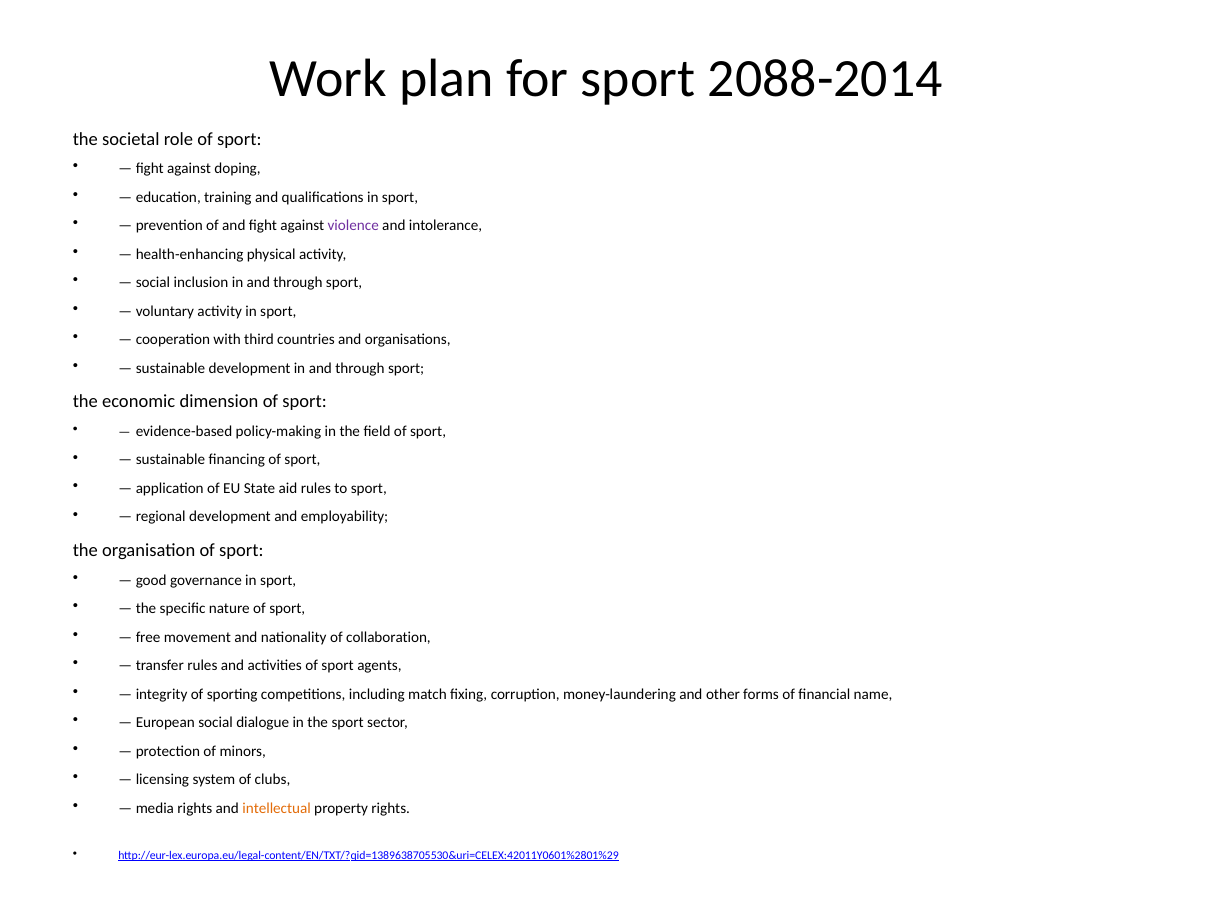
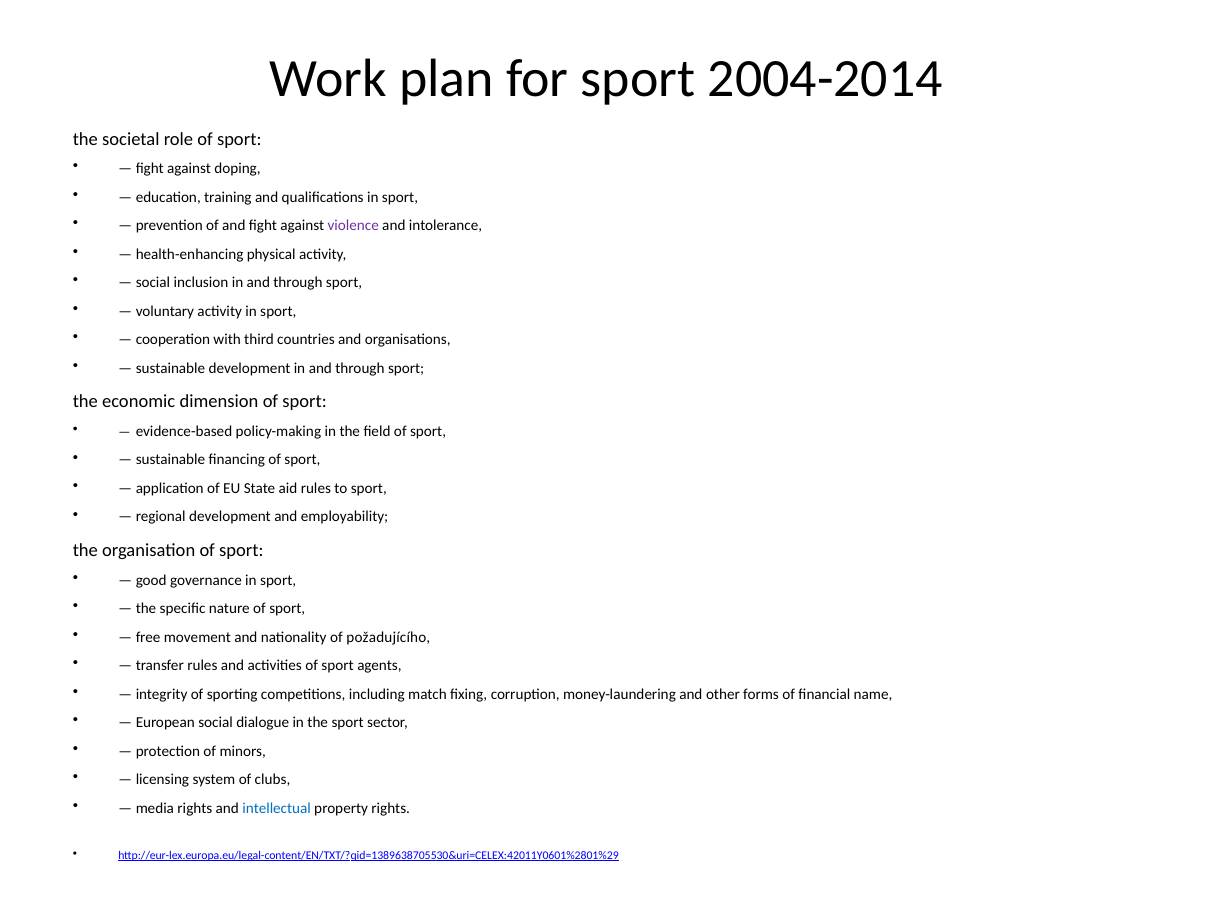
2088-2014: 2088-2014 -> 2004-2014 (825, 79)
collaboration: collaboration -> požadujícího (388, 638)
intellectual colour: orange -> blue (277, 809)
